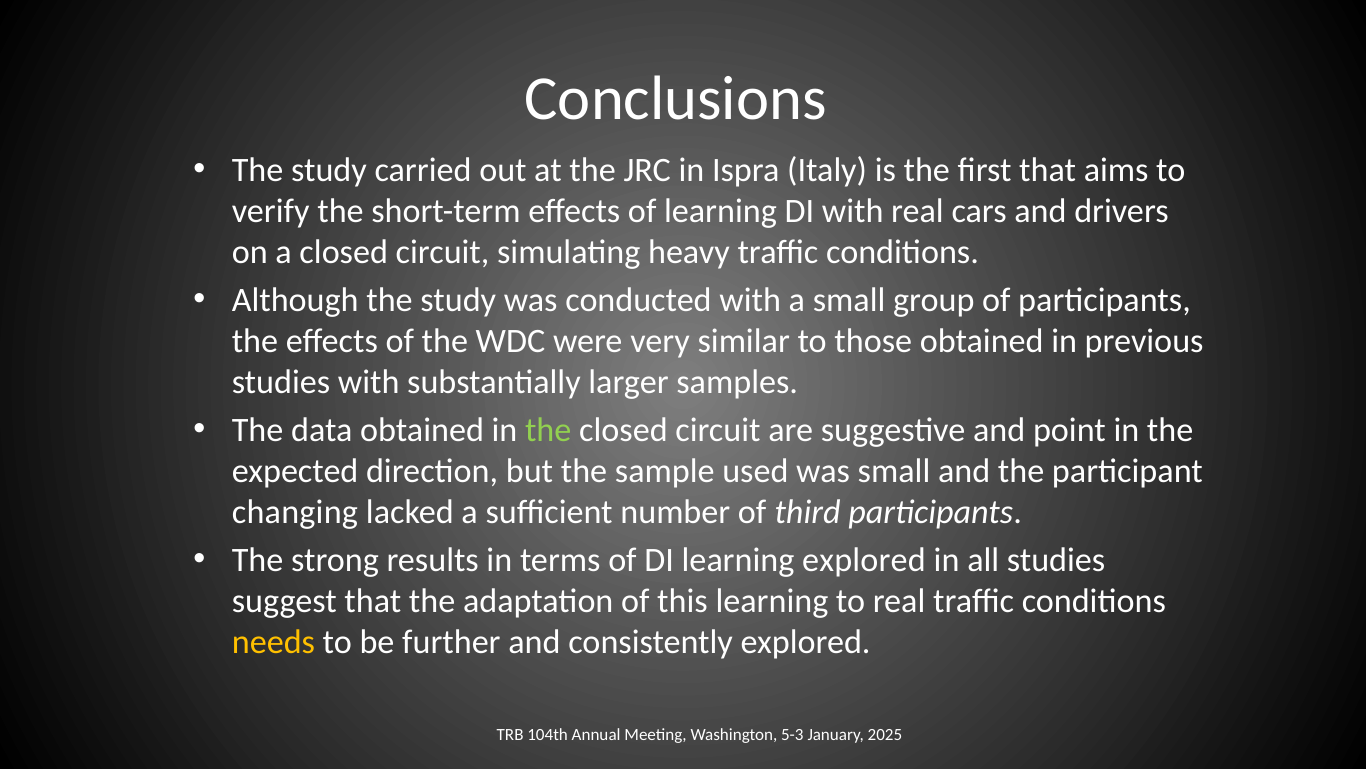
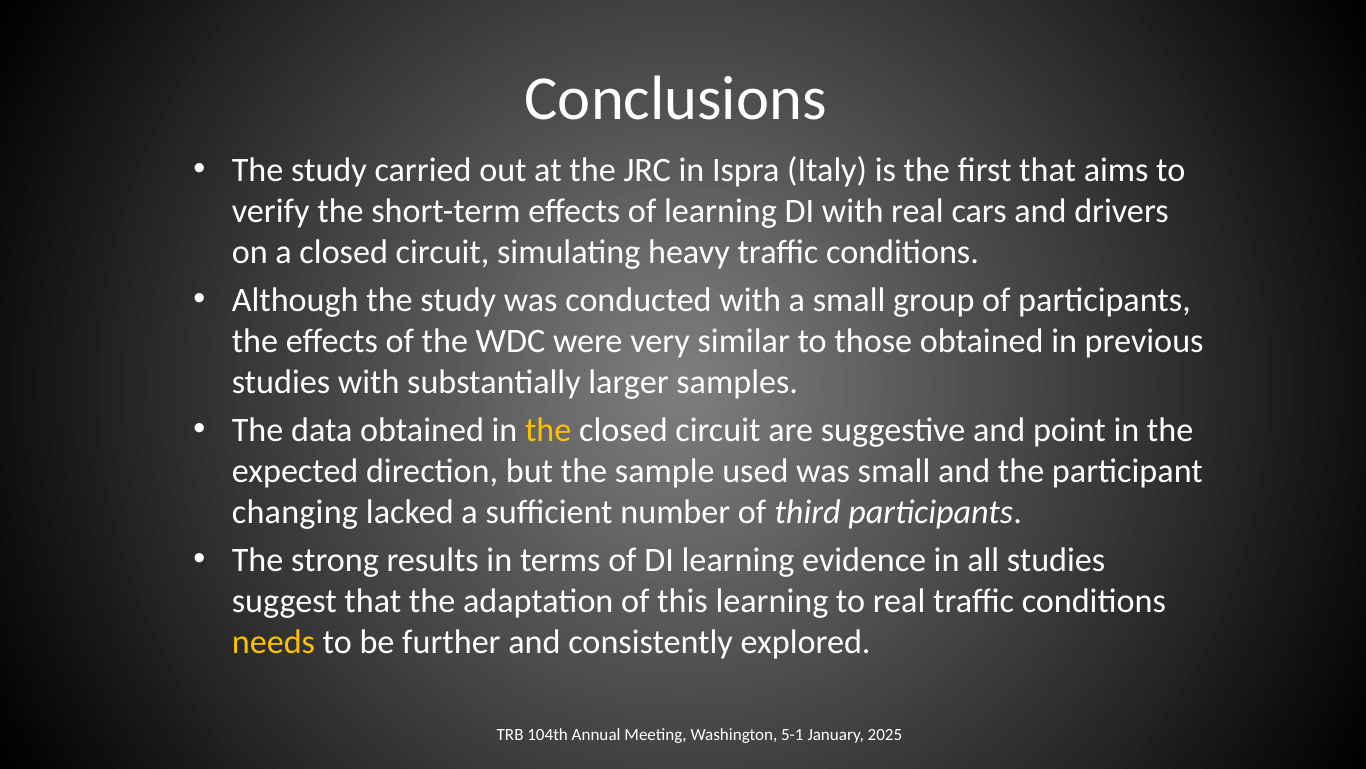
the colour: light green -> yellow (548, 430)
learning explored: explored -> evidence (864, 559)
5-3: 5-3 -> 5-1 (792, 734)
